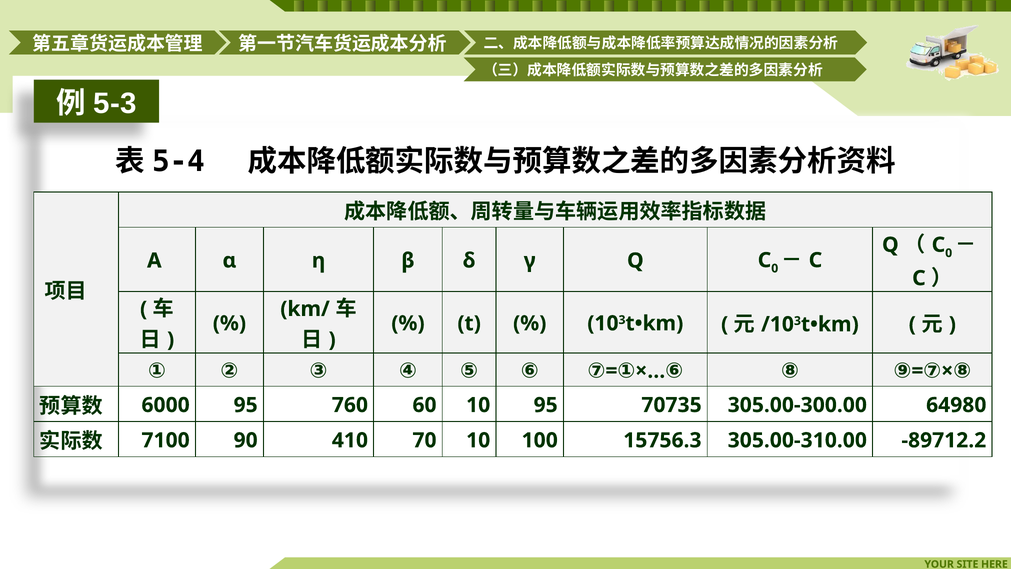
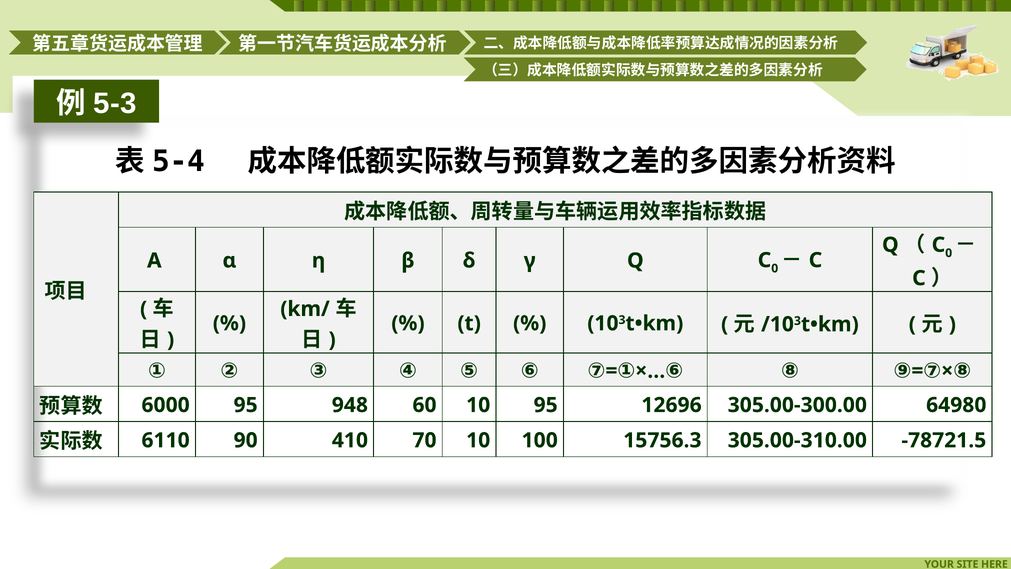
760: 760 -> 948 (350, 405)
70735: 70735 -> 12696 (672, 405)
7100: 7100 -> 6110 (166, 440)
-89712.2: -89712.2 -> -78721.5 (944, 440)
